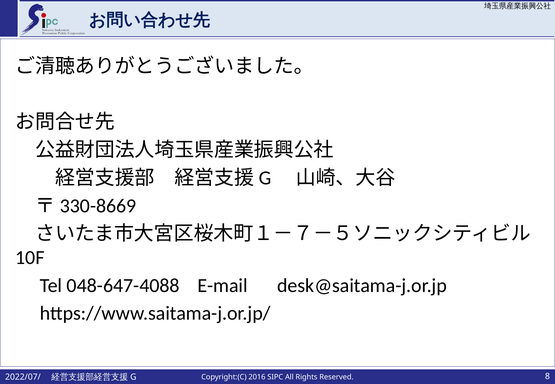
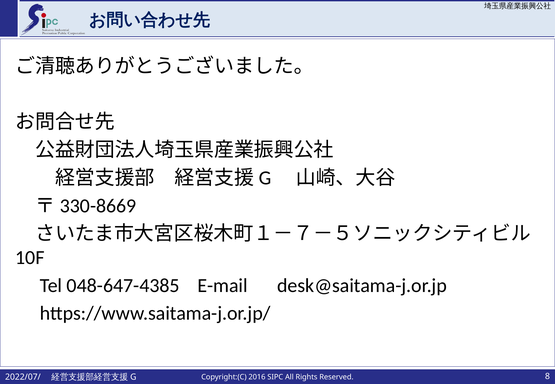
048-647-4088: 048-647-4088 -> 048-647-4385 (123, 286)
